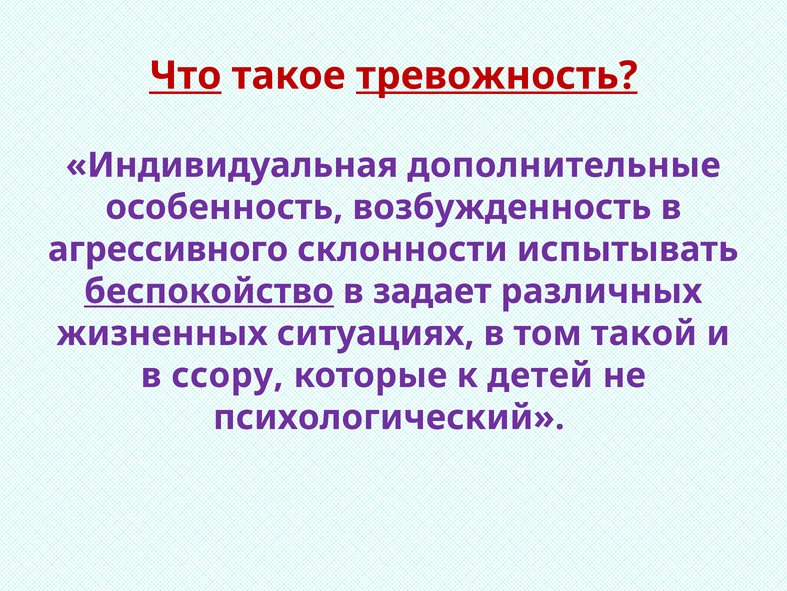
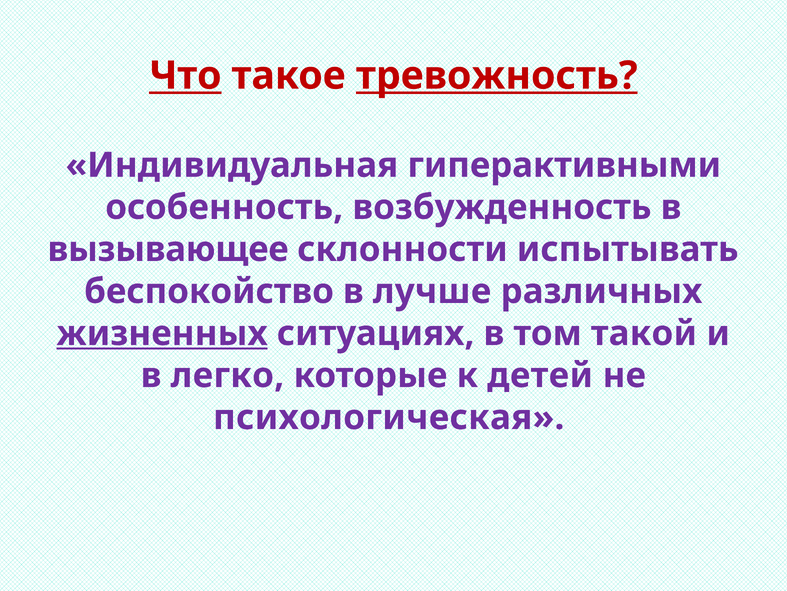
дополнительные: дополнительные -> гиперактивными (564, 165)
агрессивного: агрессивного -> вызывающее (168, 249)
беспокойство underline: present -> none (209, 291)
задает: задает -> лучше (432, 291)
жизненных underline: none -> present (162, 333)
ссору: ссору -> легко (227, 375)
психологический: психологический -> психологическая (389, 417)
